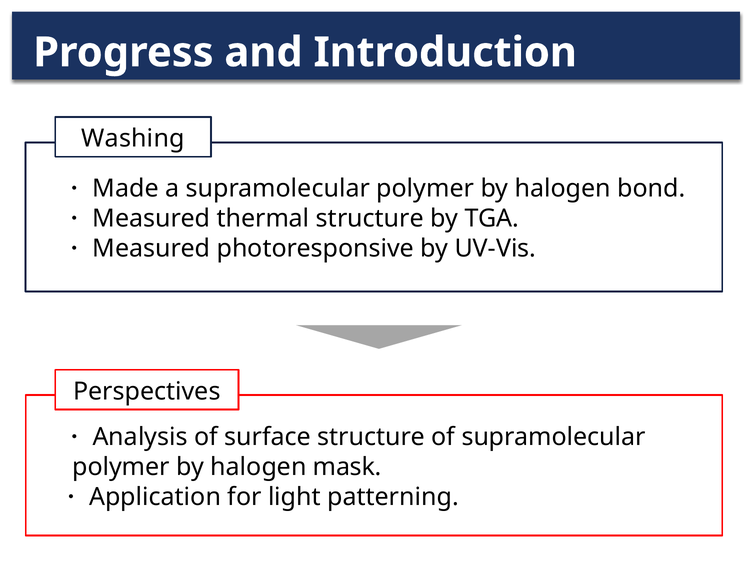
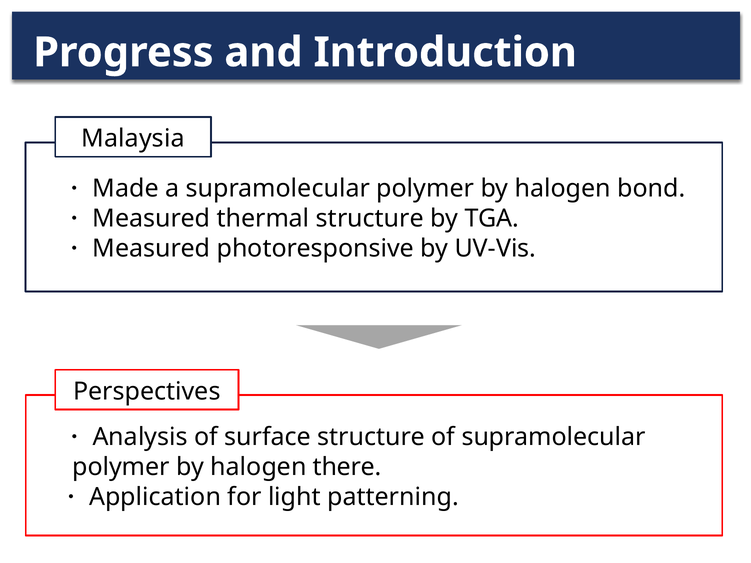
Washing: Washing -> Malaysia (133, 139)
mask: mask -> there (347, 467)
